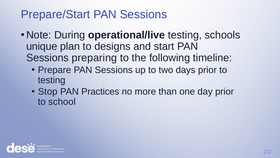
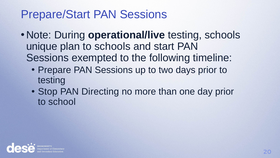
to designs: designs -> schools (112, 46)
preparing: preparing -> exempted (94, 58)
Practices: Practices -> Directing (100, 91)
